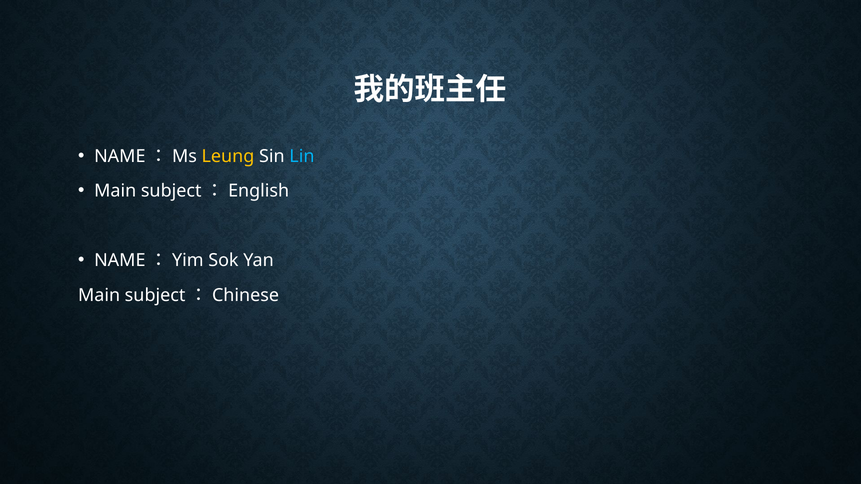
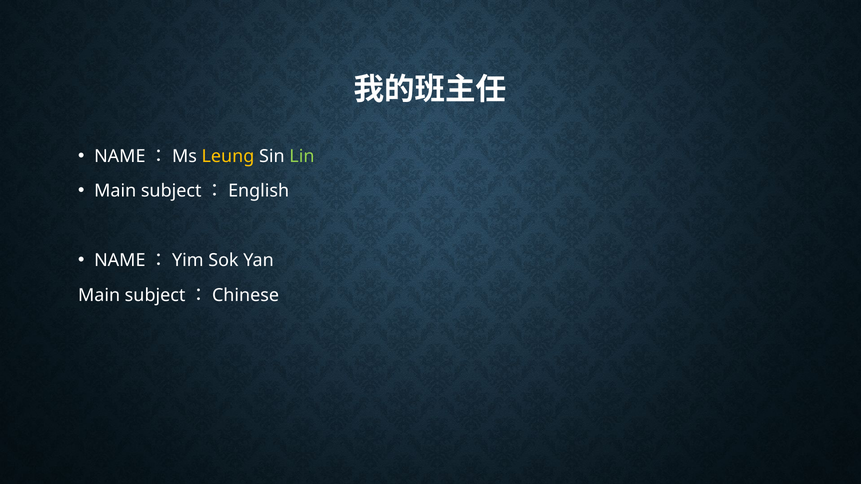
Lin colour: light blue -> light green (302, 156)
